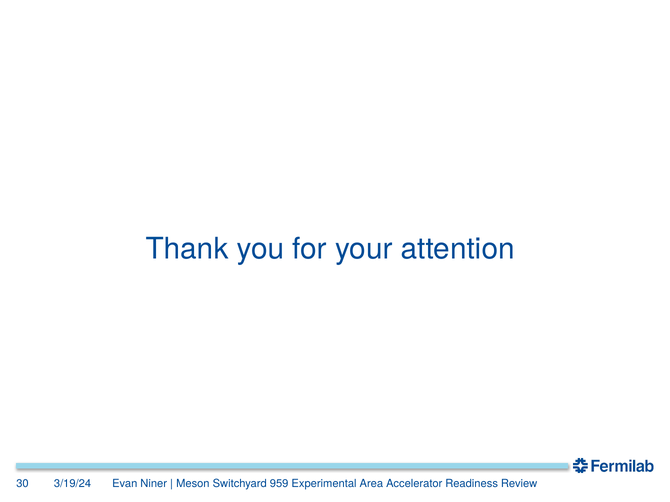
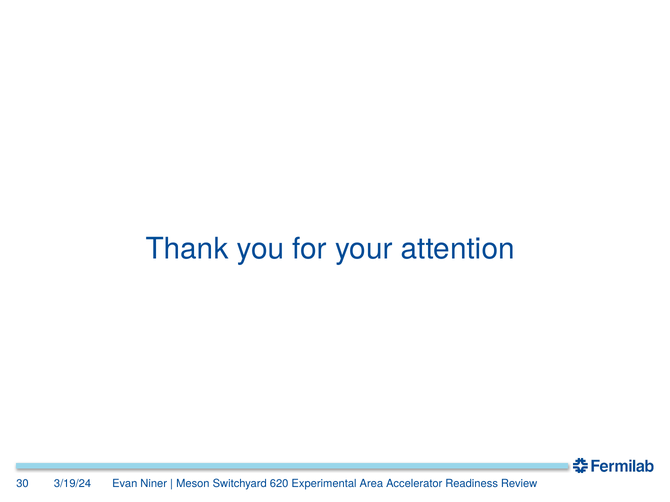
959: 959 -> 620 (279, 484)
